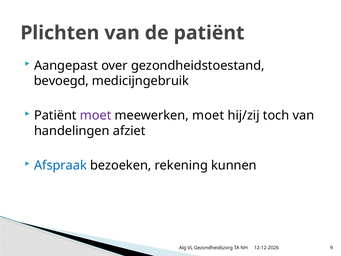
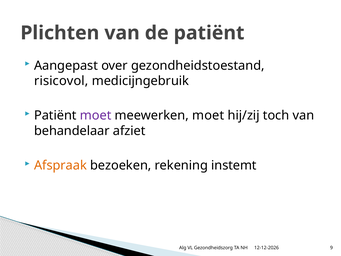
bevoegd: bevoegd -> risicovol (61, 81)
handelingen: handelingen -> behandelaar (72, 131)
Afspraak colour: blue -> orange (60, 165)
kunnen: kunnen -> instemt (234, 165)
